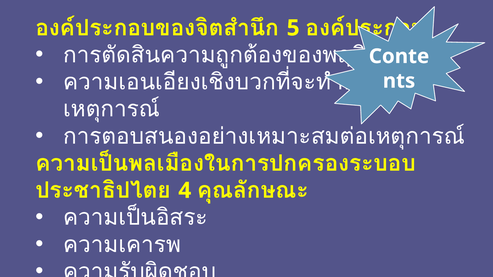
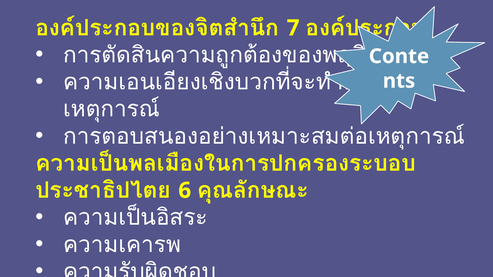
5: 5 -> 7 (293, 28)
4: 4 -> 6 (185, 191)
